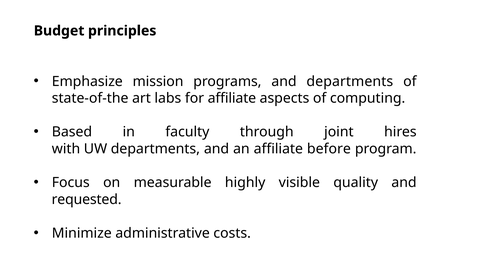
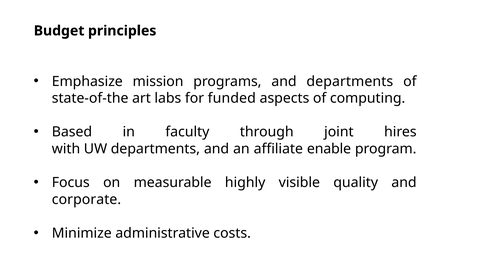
for affiliate: affiliate -> funded (232, 98)
before: before -> enable (329, 149)
requested: requested -> corporate (86, 200)
